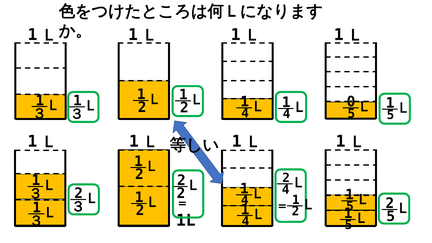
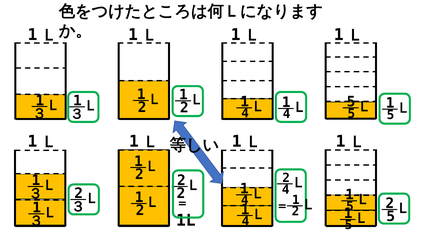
Ｌ 0: 0 -> 5 (351, 102)
